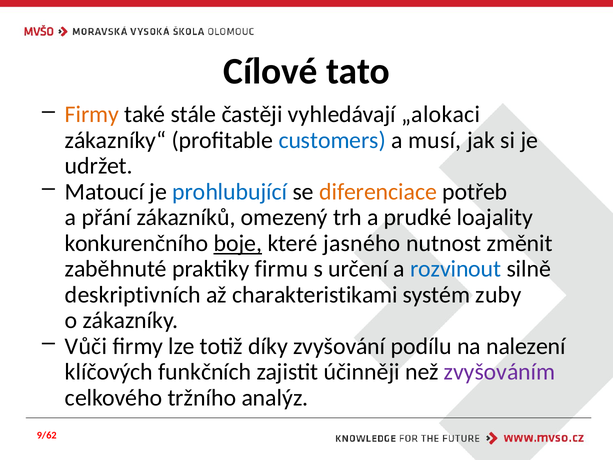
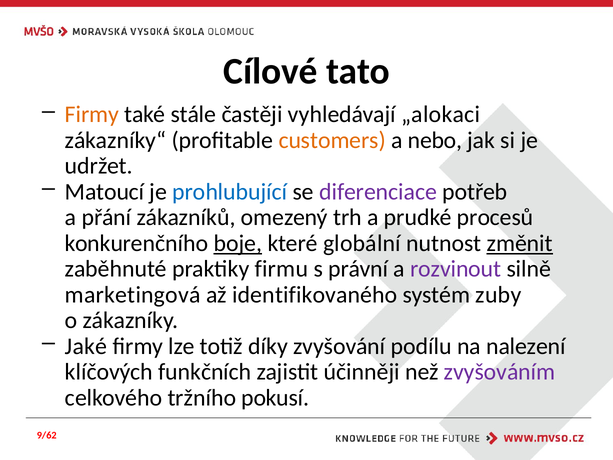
customers colour: blue -> orange (332, 140)
musí: musí -> nebo (435, 140)
diferenciace colour: orange -> purple (378, 192)
loajality: loajality -> procesů (495, 217)
jasného: jasného -> globální (362, 243)
změnit underline: none -> present (520, 243)
určení: určení -> právní (358, 269)
rozvinout colour: blue -> purple (456, 269)
deskriptivních: deskriptivních -> marketingová (133, 295)
charakteristikami: charakteristikami -> identifikovaného (315, 295)
Vůči: Vůči -> Jaké (86, 346)
analýz: analýz -> pokusí (275, 398)
